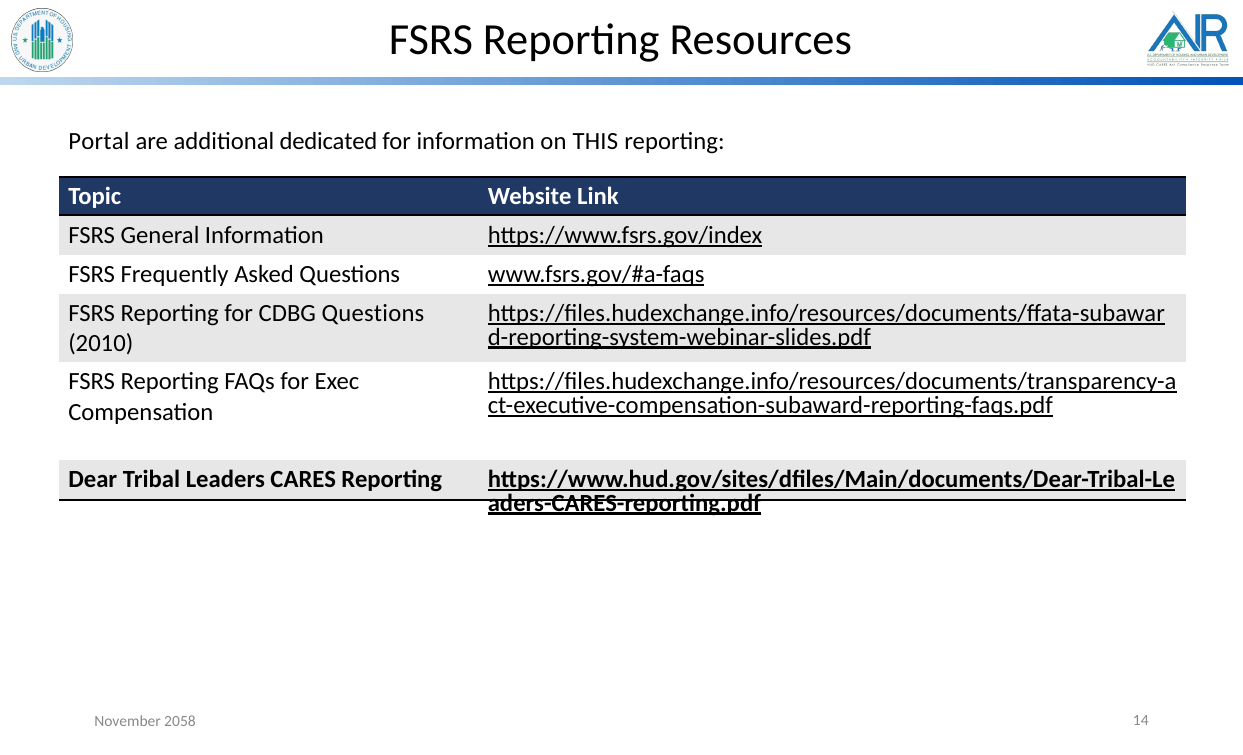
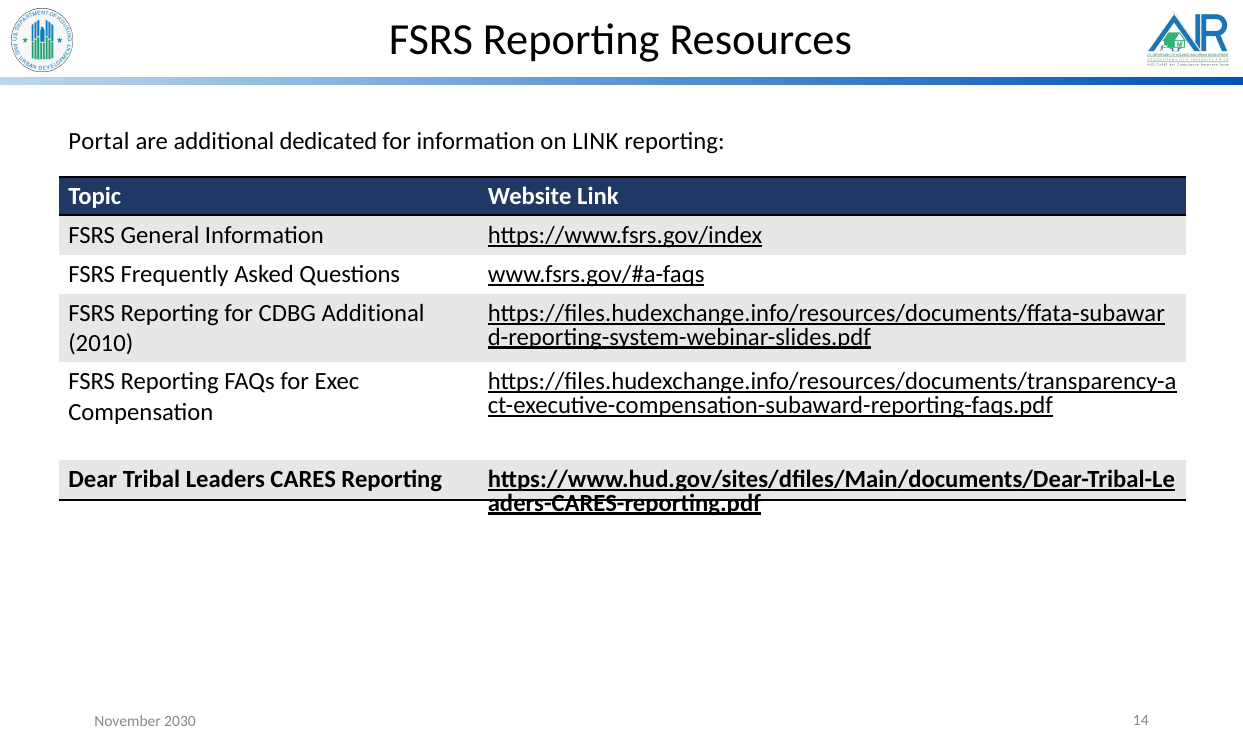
on THIS: THIS -> LINK (595, 141)
CDBG Questions: Questions -> Additional (373, 313)
2058: 2058 -> 2030 (180, 721)
